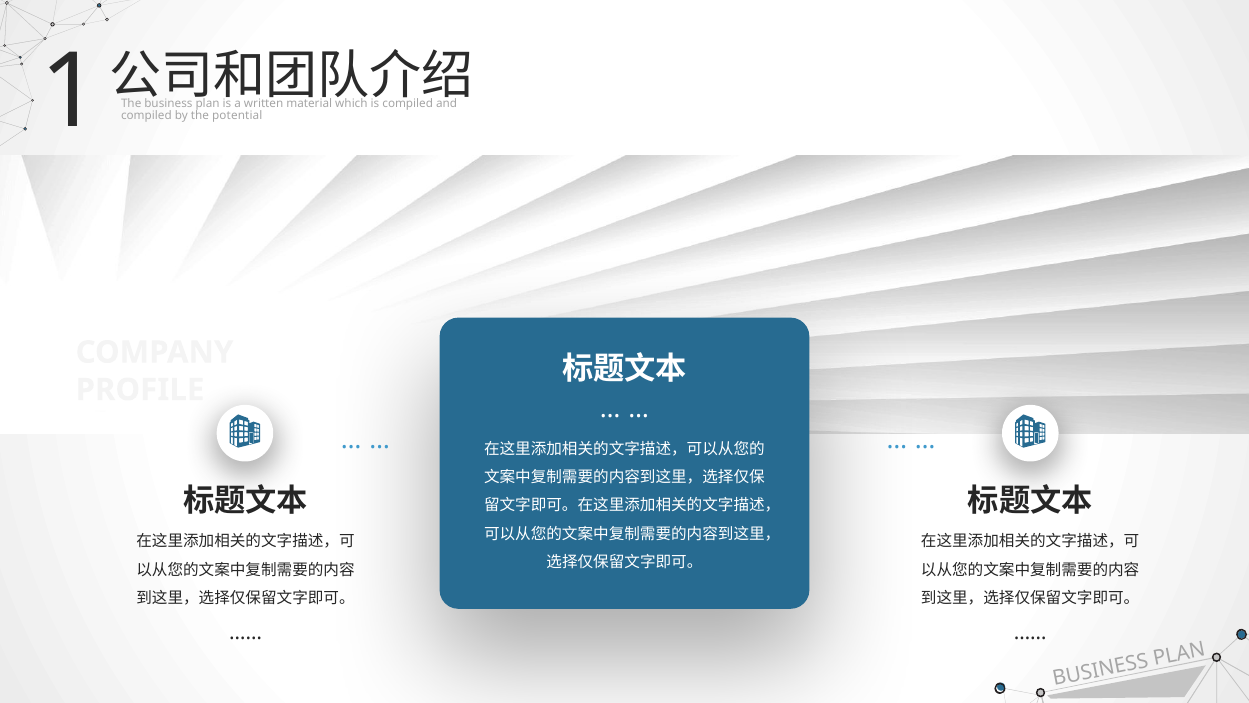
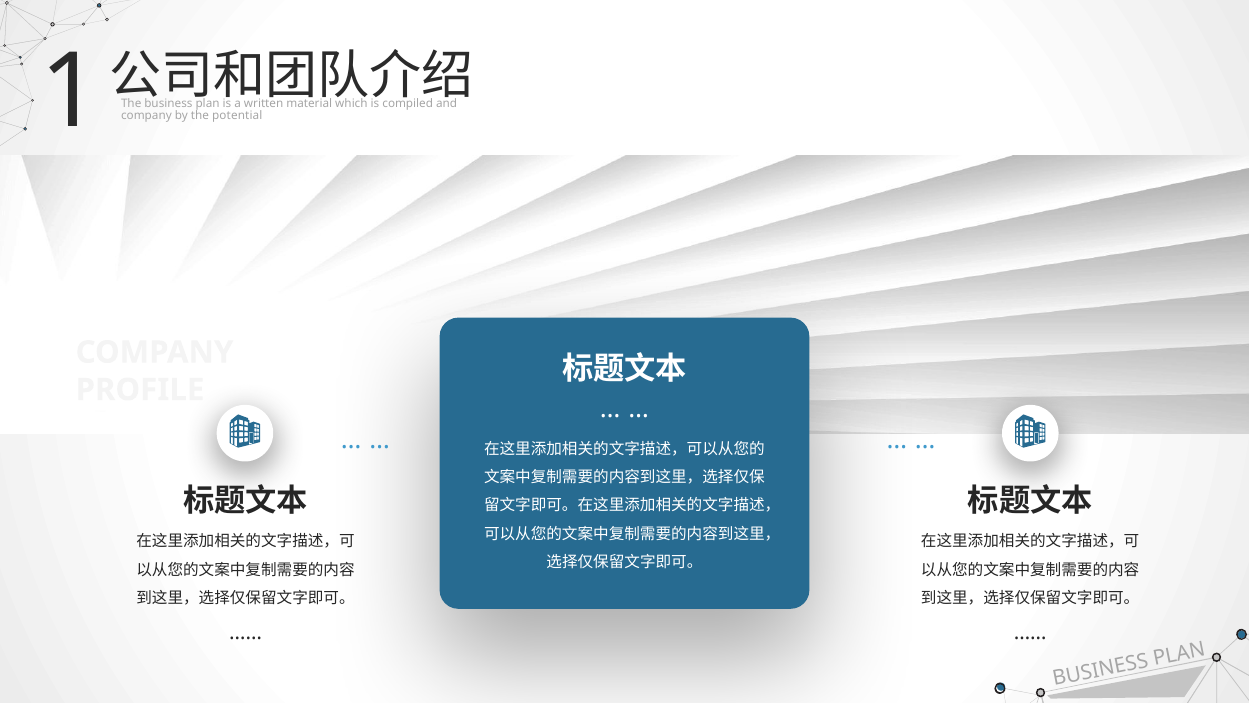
compiled: compiled -> company (146, 115)
